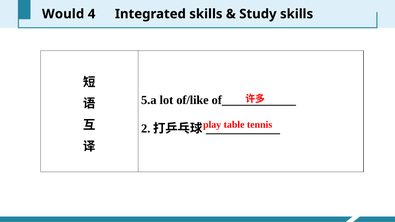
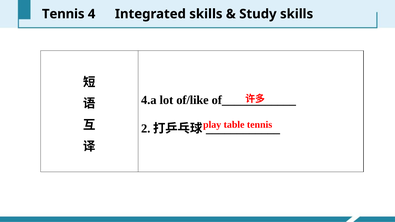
Would: Would -> Tennis (63, 14)
5.a: 5.a -> 4.a (149, 100)
